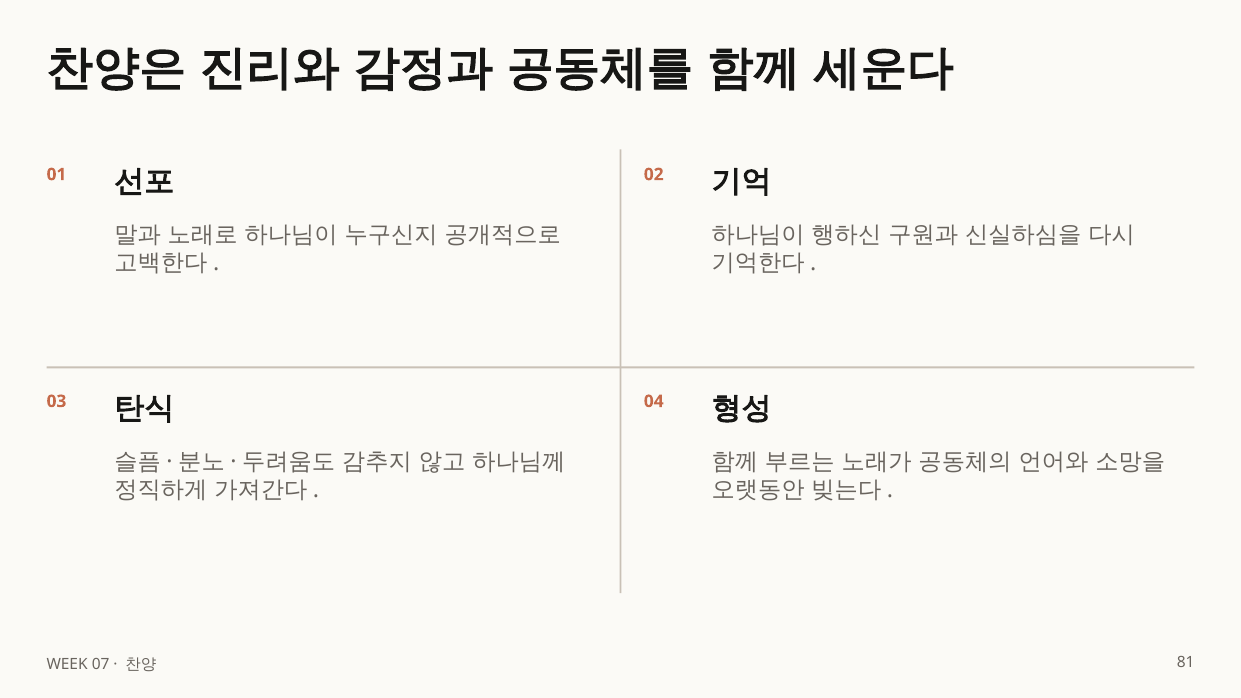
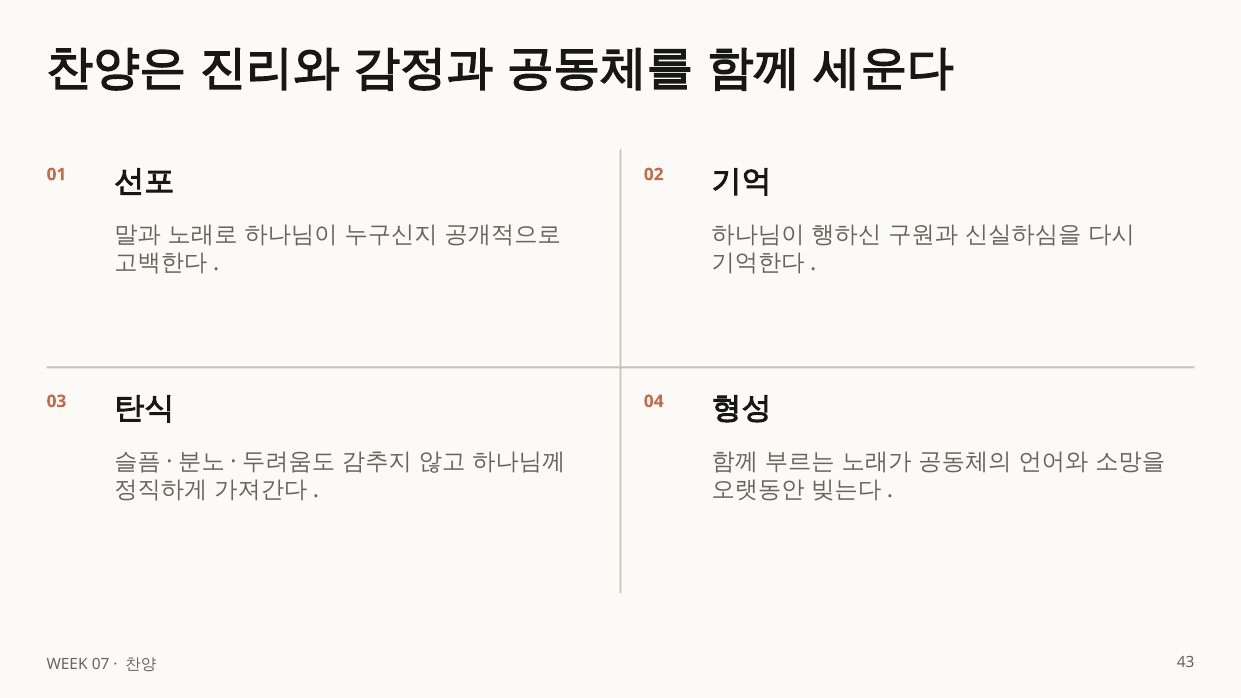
81: 81 -> 43 (1186, 663)
